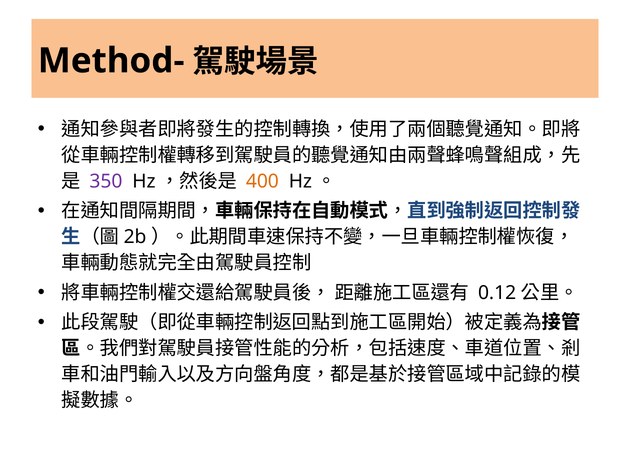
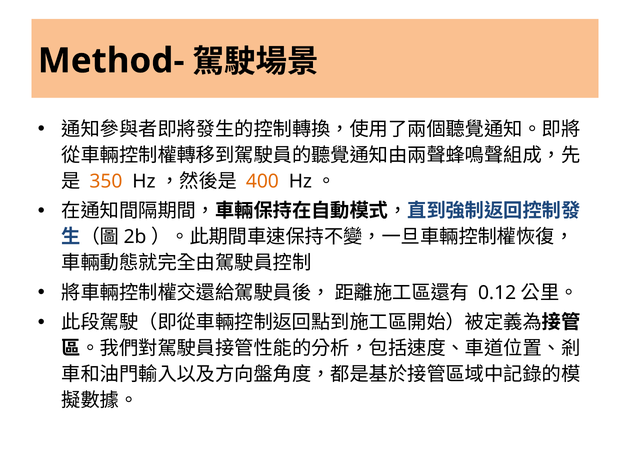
350 colour: purple -> orange (106, 181)
